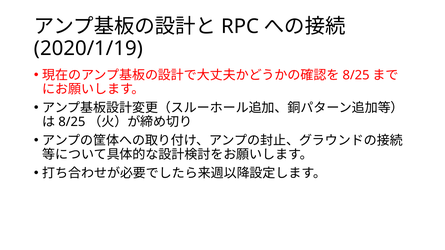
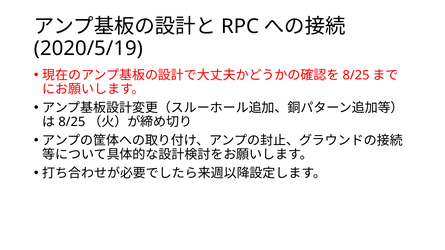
2020/1/19: 2020/1/19 -> 2020/5/19 (88, 48)
